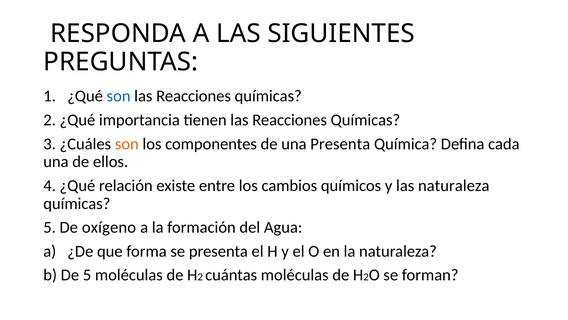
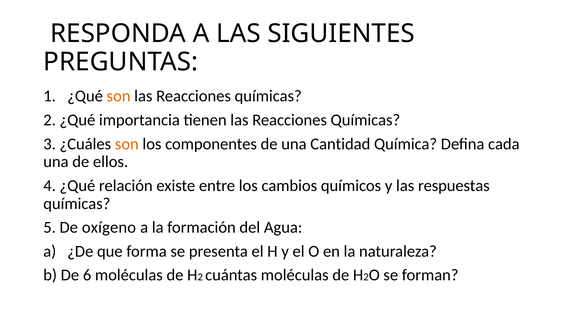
son colour: blue -> orange (119, 96)
una Presenta: Presenta -> Cantidad (340, 144)
las naturaleza: naturaleza -> respuestas (454, 185)
De 5: 5 -> 6 (87, 275)
